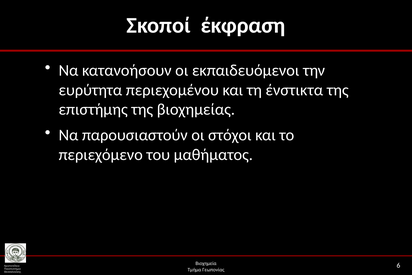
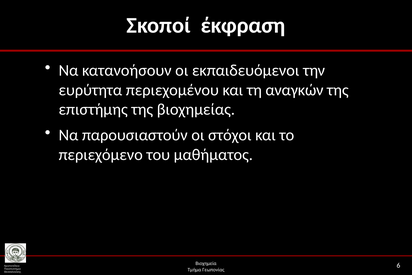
ένστικτα: ένστικτα -> αναγκών (294, 90)
